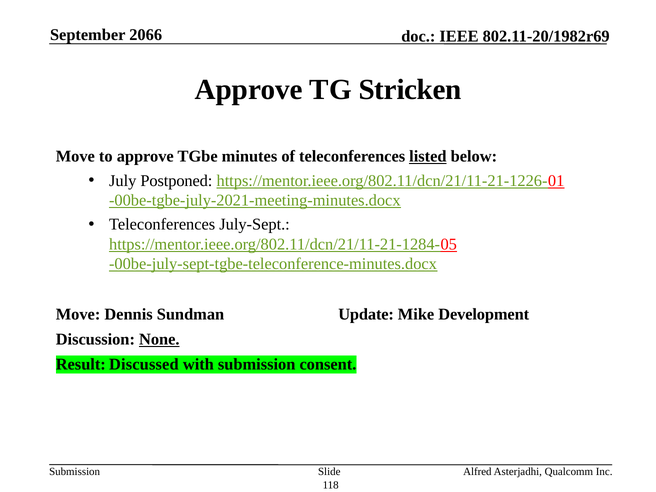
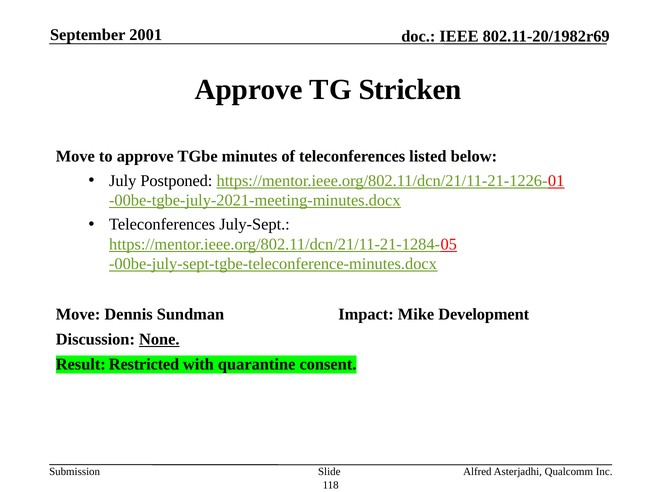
2066: 2066 -> 2001 (146, 35)
listed underline: present -> none (428, 156)
Update: Update -> Impact (366, 314)
Discussed: Discussed -> Restricted (144, 365)
with submission: submission -> quarantine (257, 365)
